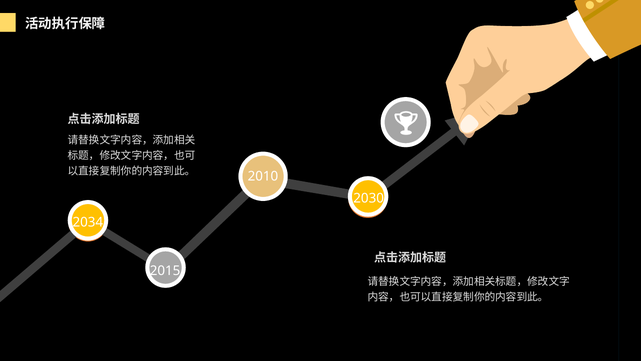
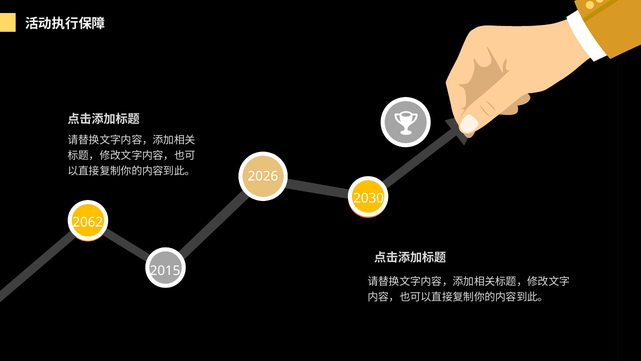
2010: 2010 -> 2026 (263, 176)
2034: 2034 -> 2062 (88, 222)
